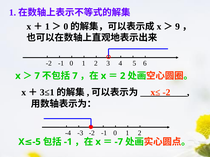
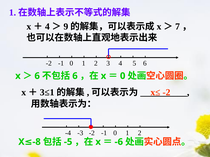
1: 1 -> 4 (47, 27)
0: 0 -> 9 (66, 27)
9: 9 -> 7 (178, 27)
7: 7 -> 6 (37, 76)
7: 7 -> 6 (75, 76)
2: 2 -> 0 (123, 76)
-1: -1 -> -5 (68, 142)
-7: -7 -> -6 (119, 142)
-5: -5 -> -8 (37, 142)
